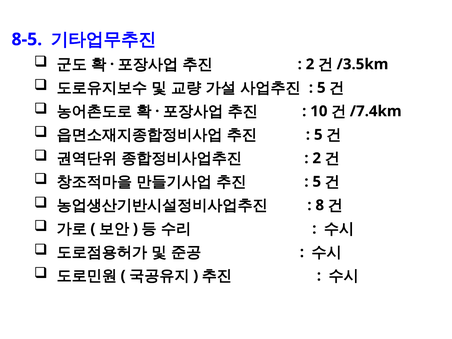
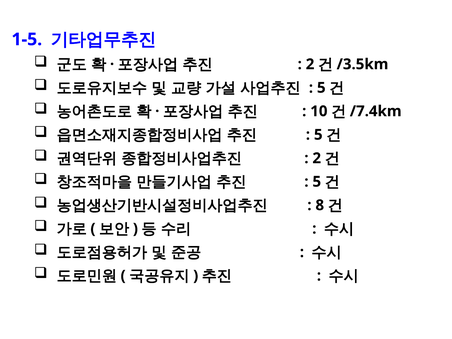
8-5: 8-5 -> 1-5 (27, 39)
